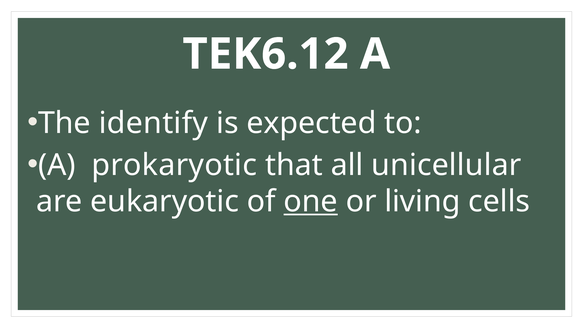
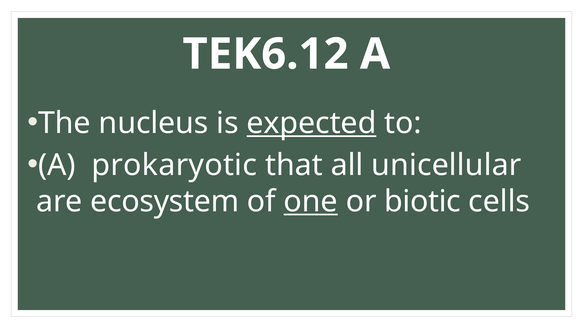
identify: identify -> nucleus (154, 123)
expected underline: none -> present (311, 123)
eukaryotic: eukaryotic -> ecosystem (165, 201)
living: living -> biotic (423, 201)
